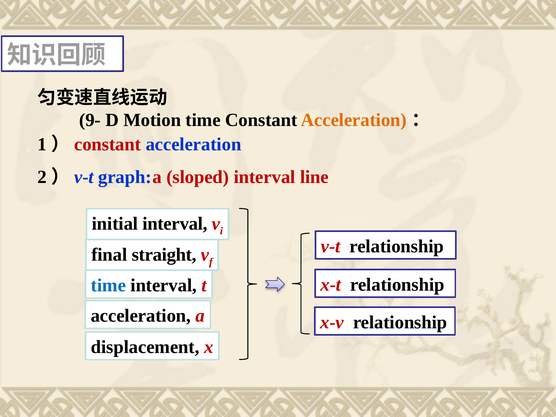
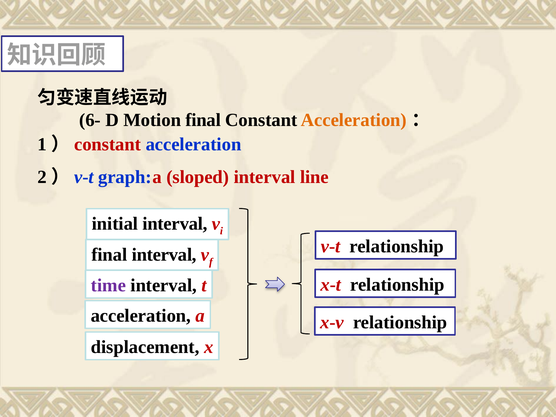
9-: 9- -> 6- (90, 120)
Motion time: time -> final (203, 120)
final straight: straight -> interval (164, 255)
time colour: blue -> purple (108, 285)
